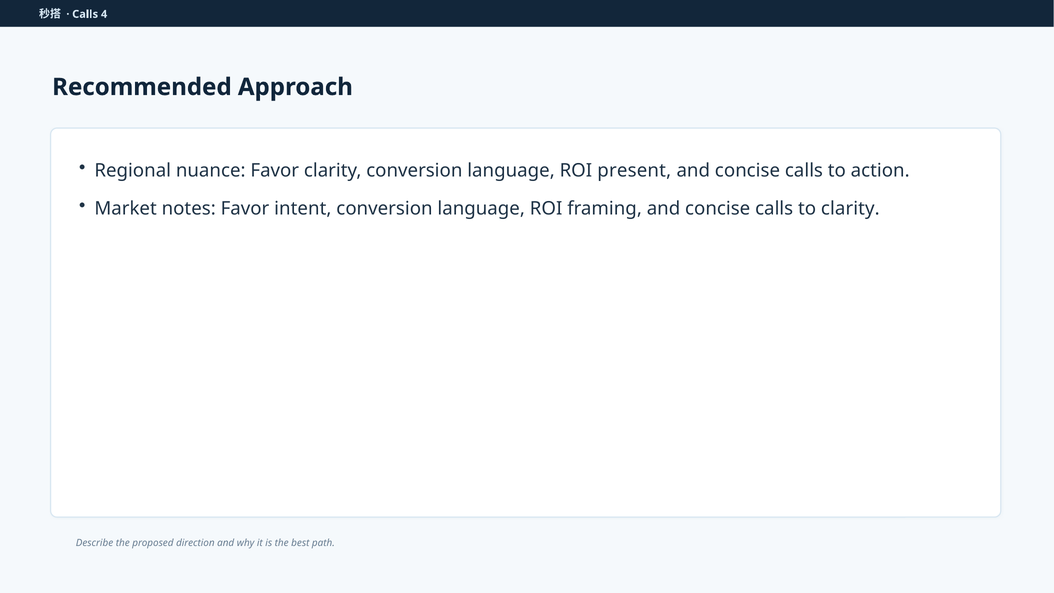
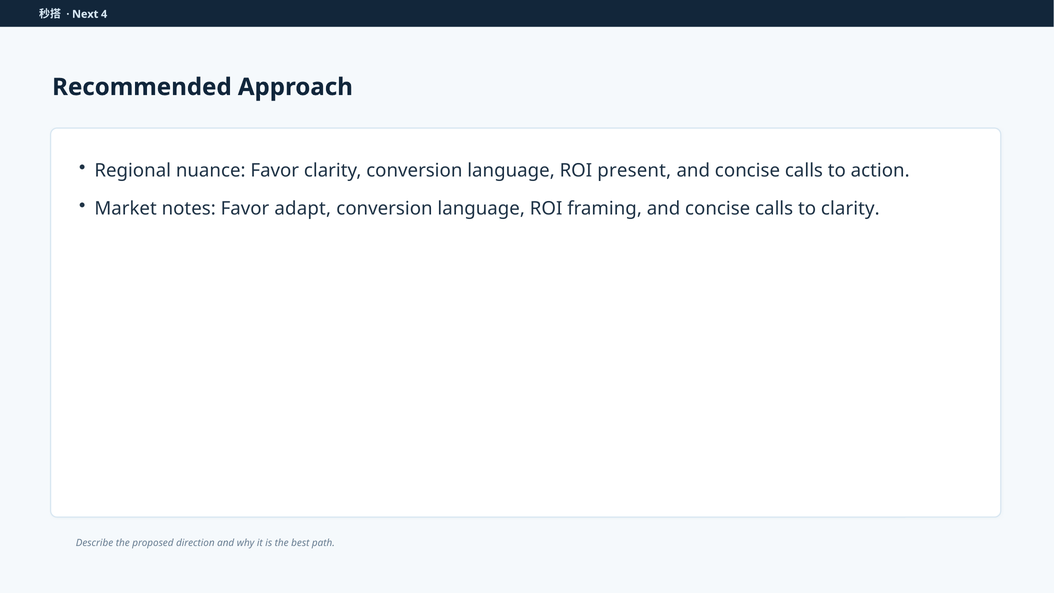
Calls: Calls -> Next (85, 14)
intent: intent -> adapt (303, 208)
